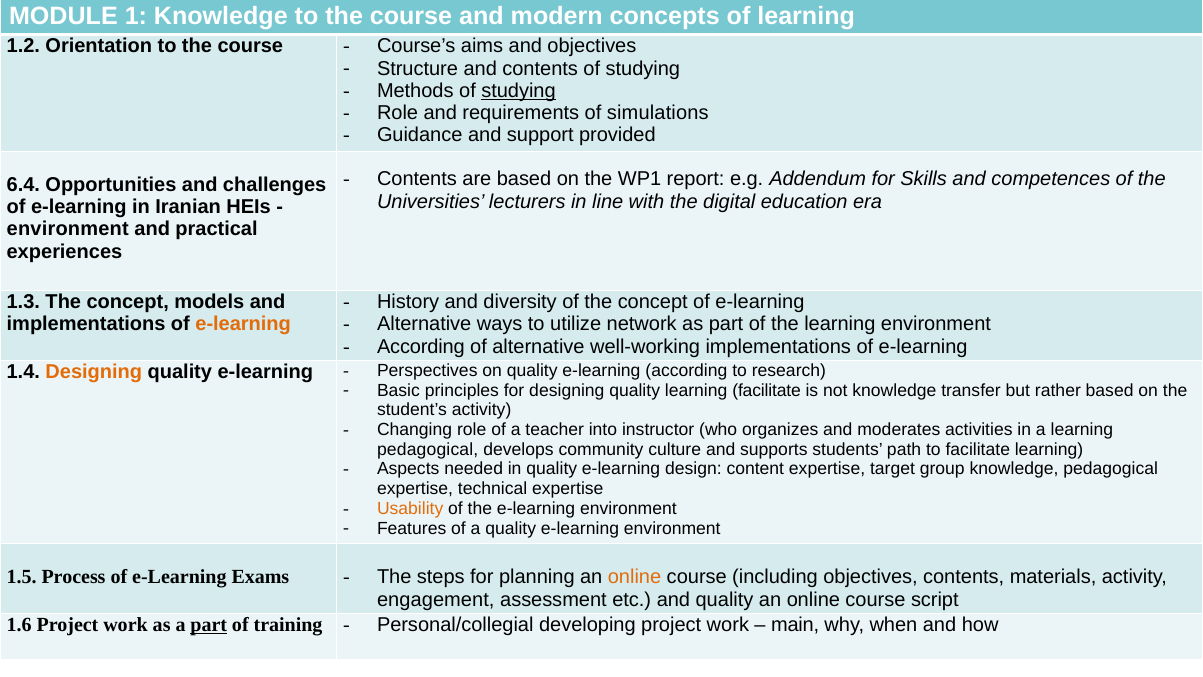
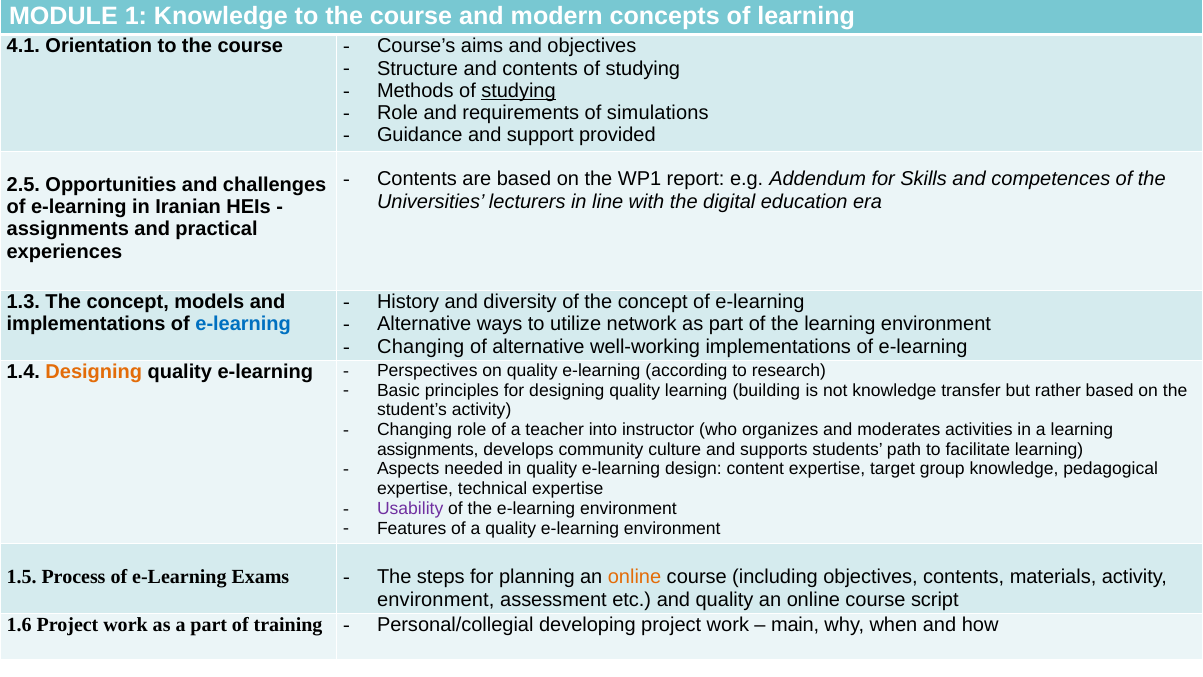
1.2: 1.2 -> 4.1 (23, 46)
6.4: 6.4 -> 2.5 (23, 185)
environment: environment -> assignments (68, 229)
e-learning colour: orange -> blue (243, 324)
According: According -> Changing (421, 346)
learning facilitate: facilitate -> building (766, 390)
pedagogical: pedagogical -> assignments (428, 449)
Usability colour: orange -> purple (410, 508)
engagement: engagement -> environment (436, 599)
part underline: present -> none (209, 624)
